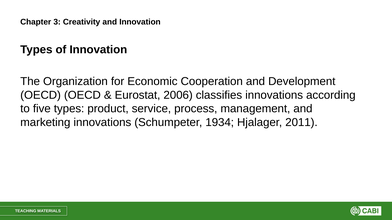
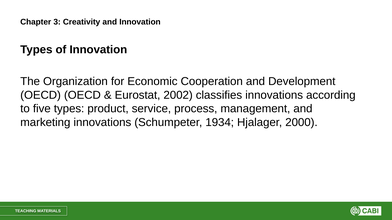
2006: 2006 -> 2002 (178, 95)
2011: 2011 -> 2000 (301, 123)
